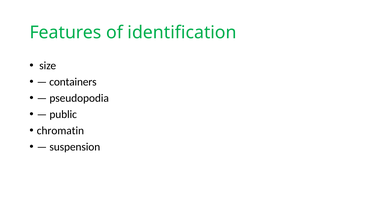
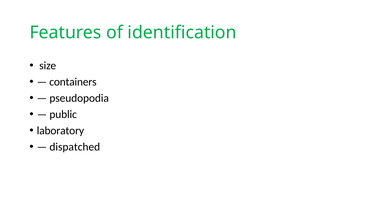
chromatin: chromatin -> laboratory (60, 130)
suspension: suspension -> dispatched (75, 147)
